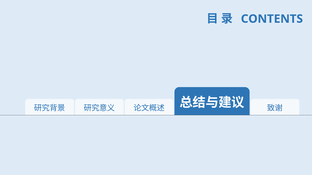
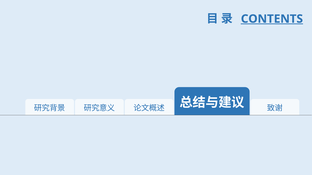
CONTENTS underline: none -> present (272, 19)
